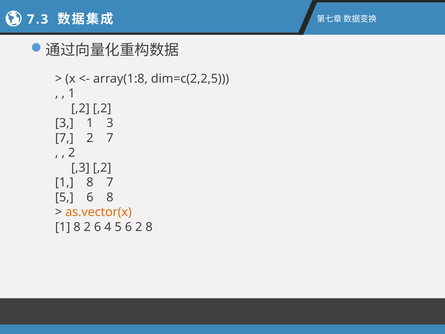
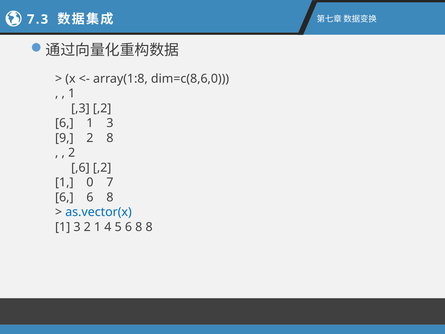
dim=c(2,2,5: dim=c(2,2,5 -> dim=c(8,6,0 (190, 79)
,2: ,2 -> ,3 (80, 108)
3: 3 -> 6 (64, 123)
7: 7 -> 9 (64, 138)
2 7: 7 -> 8 (110, 138)
,3: ,3 -> ,6 (80, 168)
8: 8 -> 0 (90, 182)
5: 5 -> 6 (64, 197)
as.vector(x colour: orange -> blue (99, 212)
8: 8 -> 3 (77, 227)
2 6: 6 -> 1 (98, 227)
5 6 2: 2 -> 8 (139, 227)
